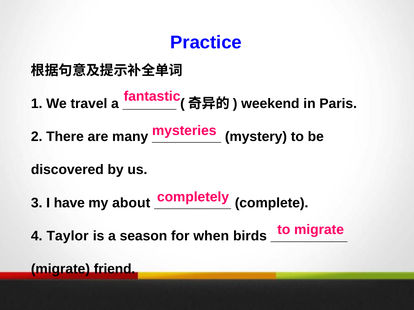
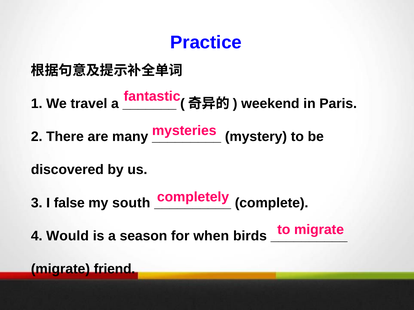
have: have -> false (69, 203)
about: about -> south (131, 203)
Taylor: Taylor -> Would (68, 236)
